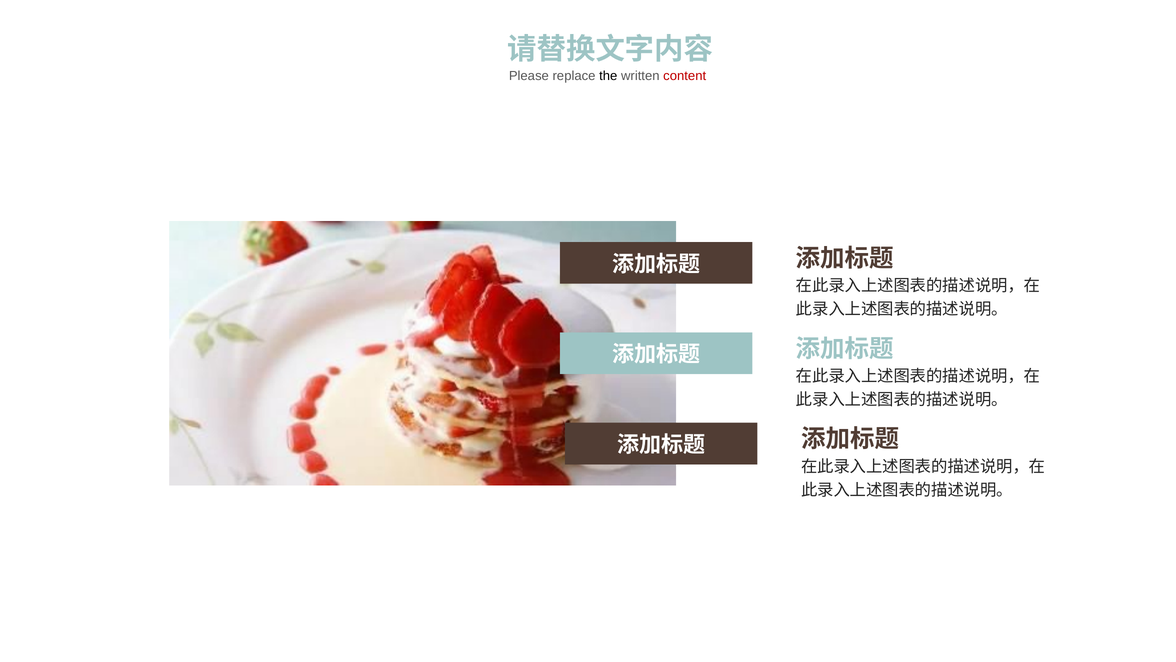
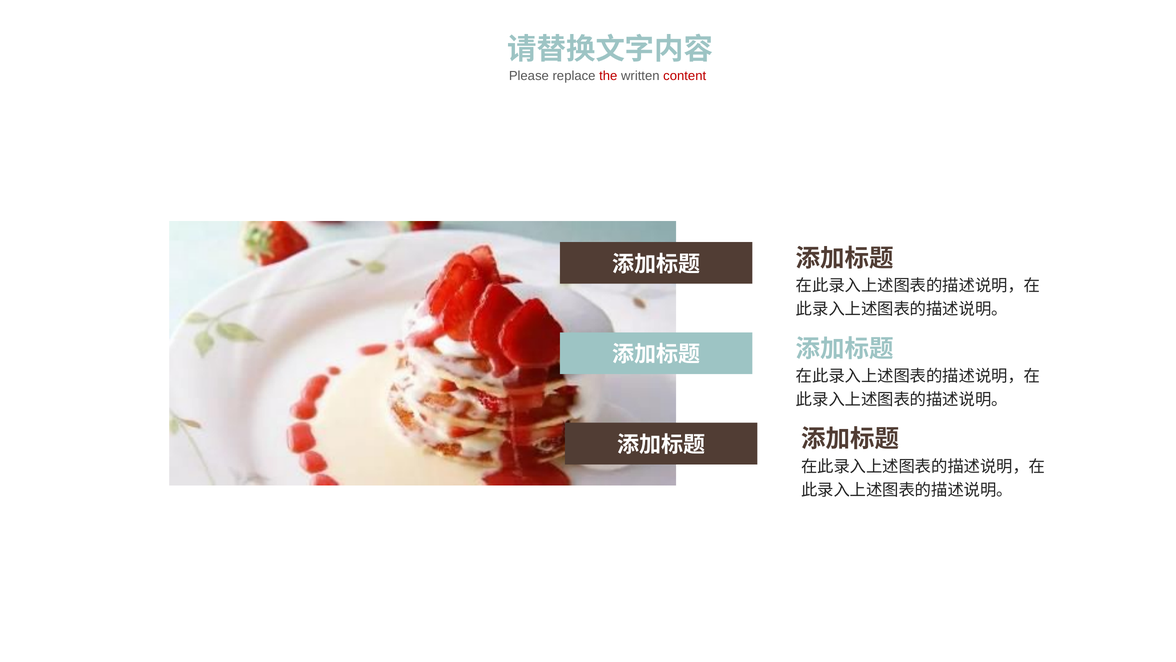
the colour: black -> red (608, 76)
